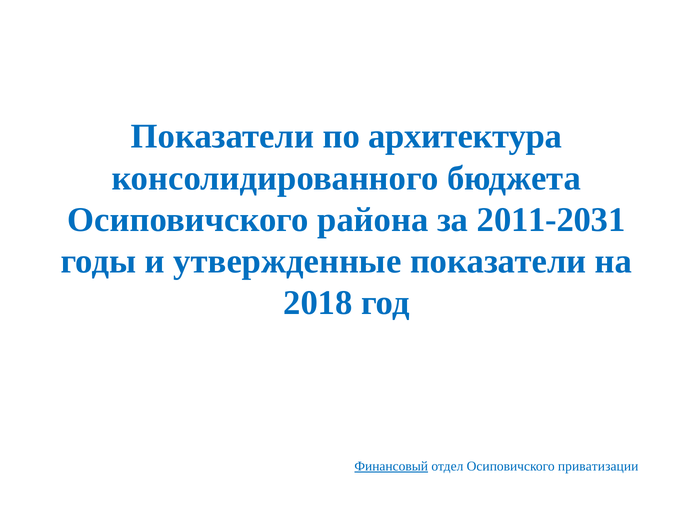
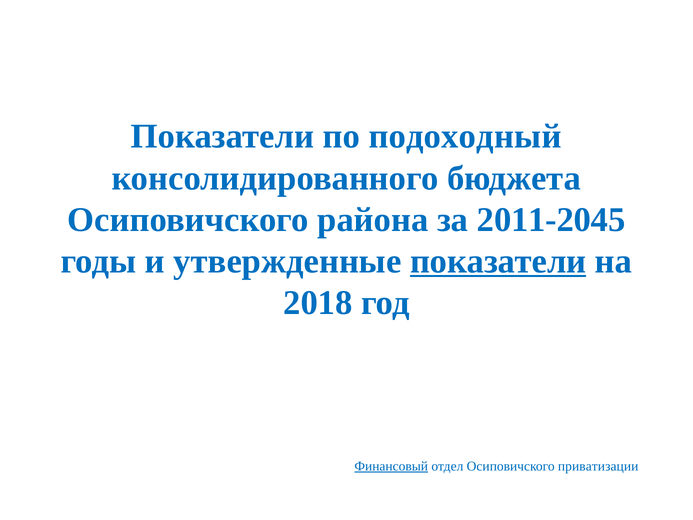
архитектура: архитектура -> подоходный (465, 136)
2011-2031: 2011-2031 -> 2011-2045 (551, 220)
показатели underline: none -> present (498, 261)
